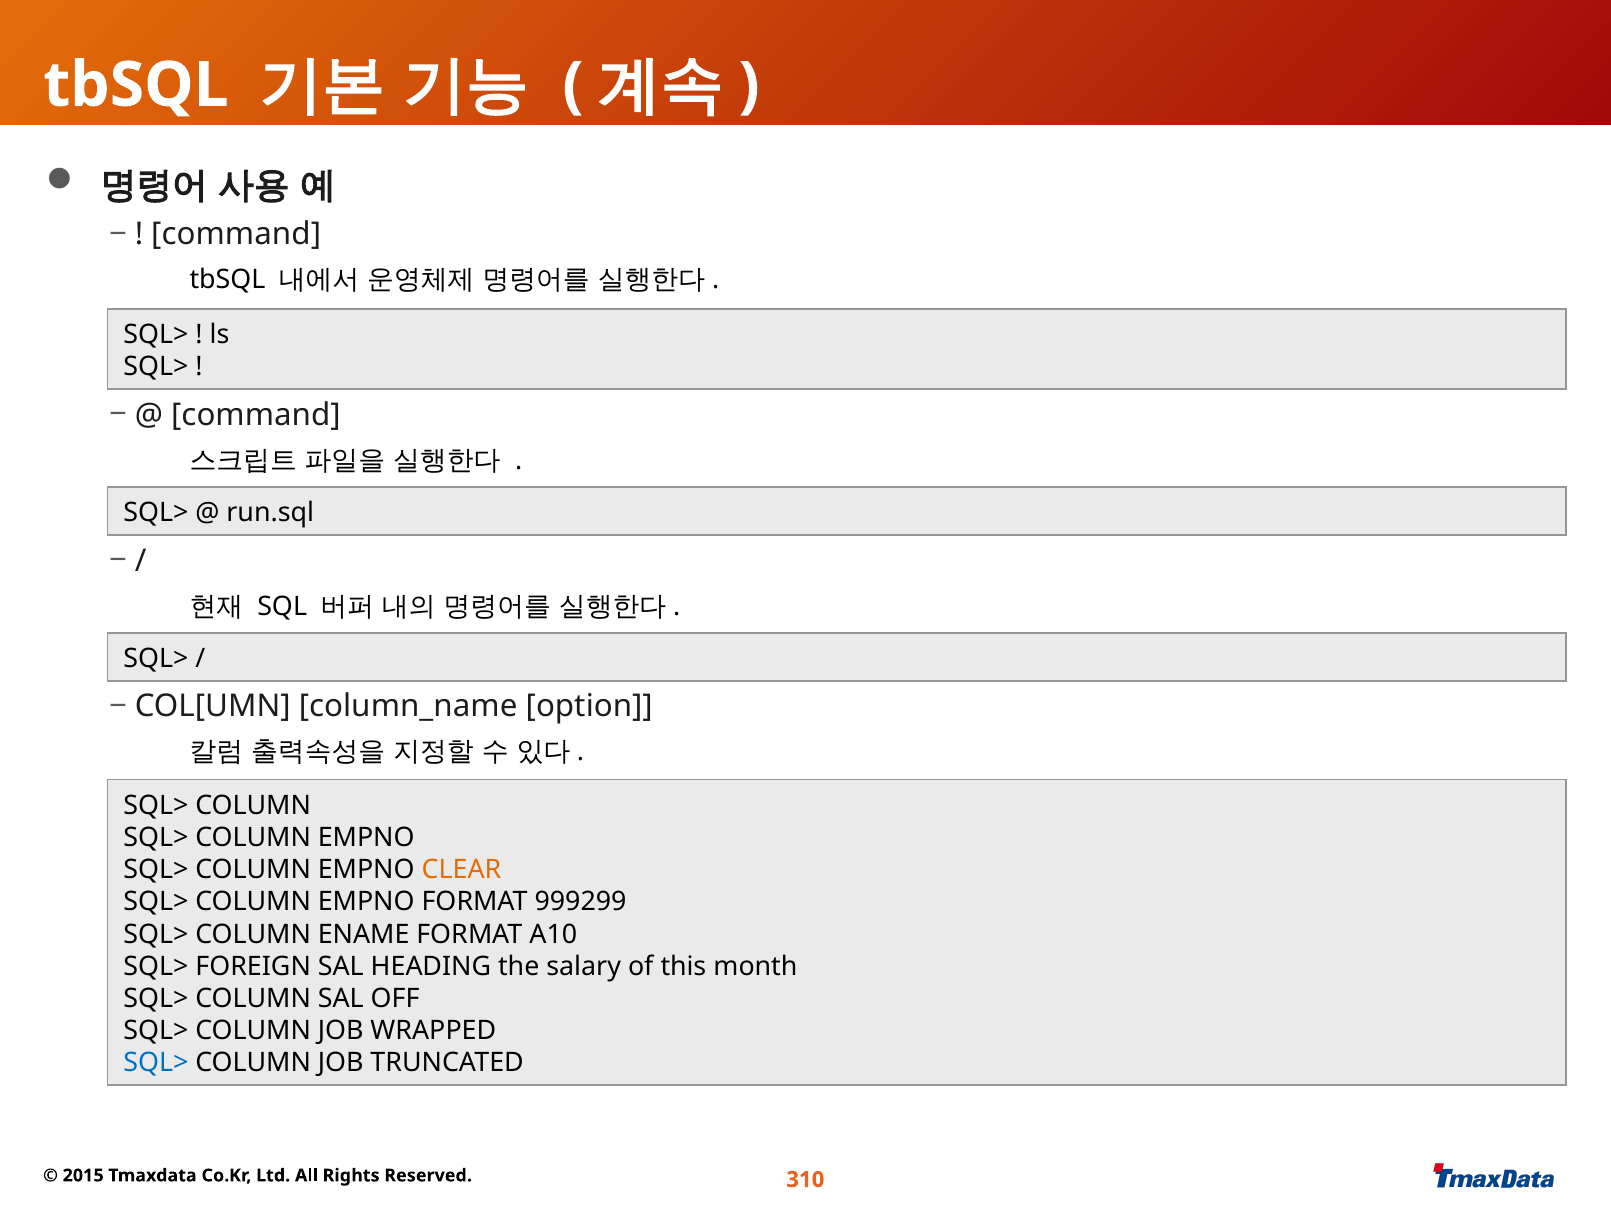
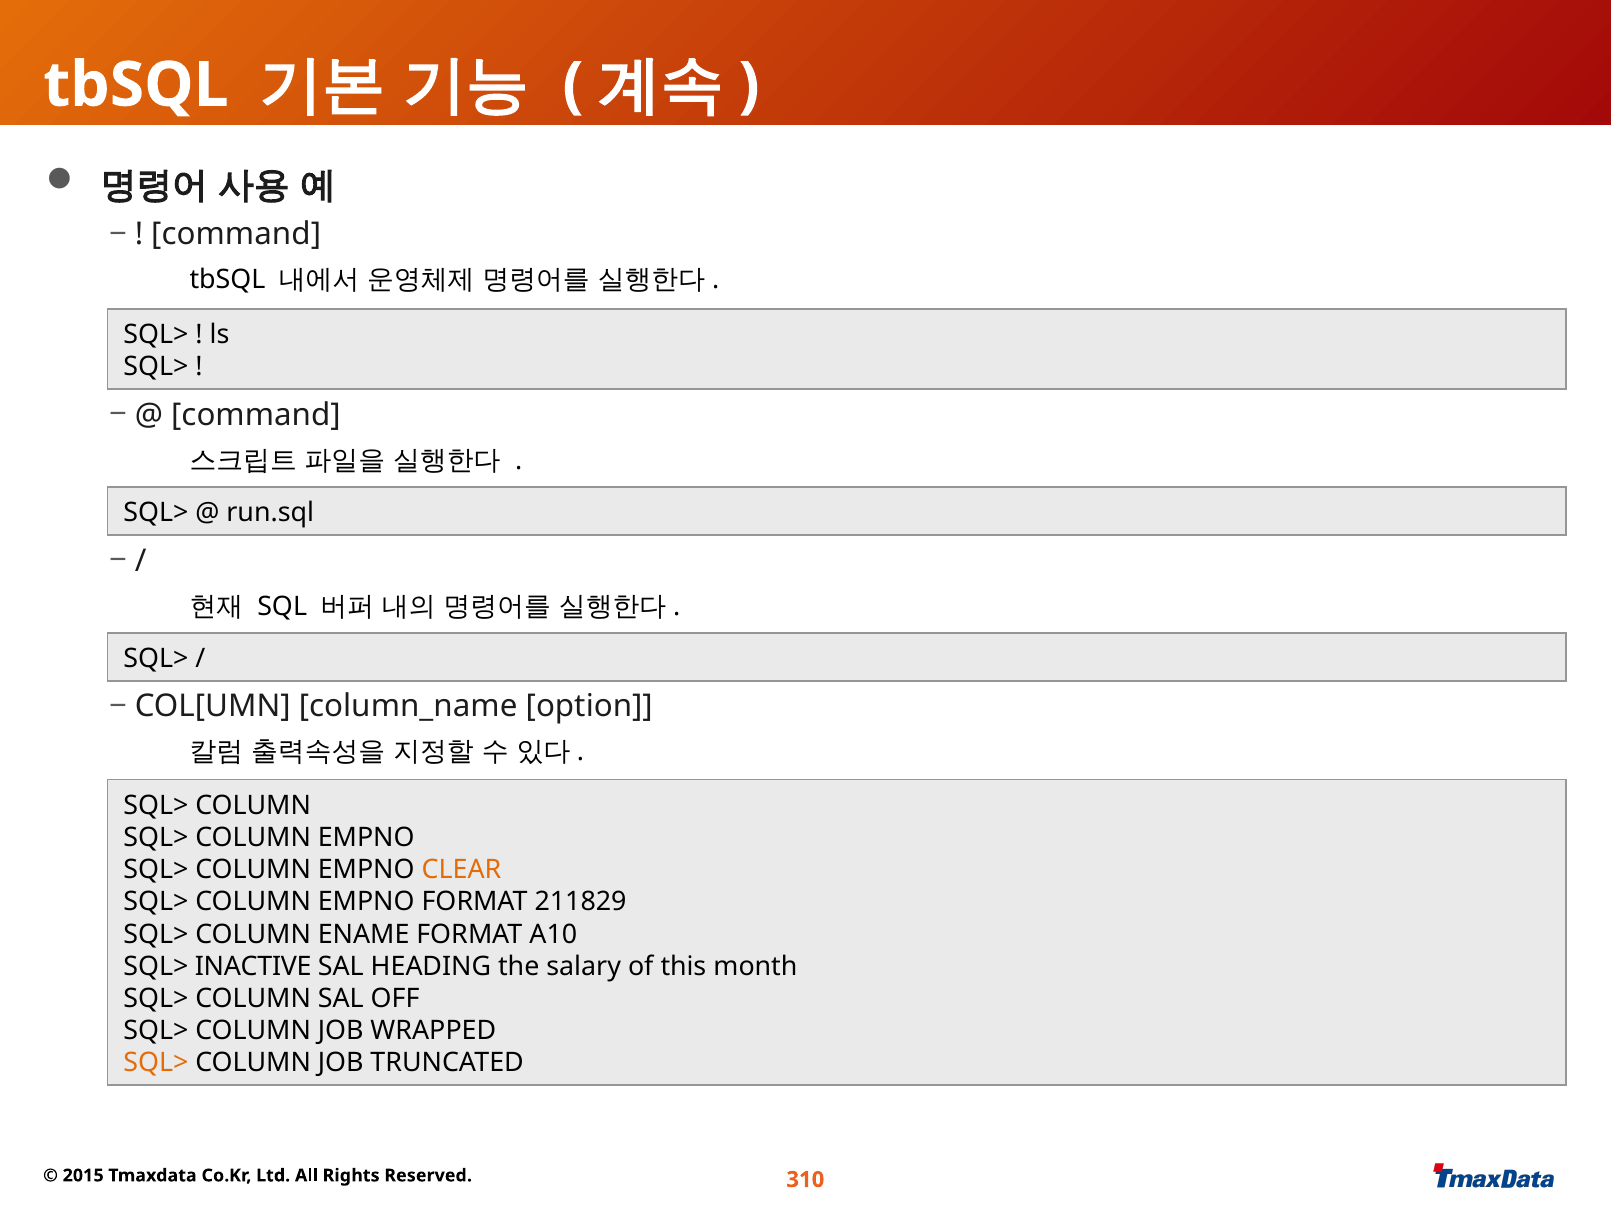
999299: 999299 -> 211829 (581, 902)
FOREIGN: FOREIGN -> INACTIVE (253, 967)
SQL> colour: blue -> orange (156, 1063)
